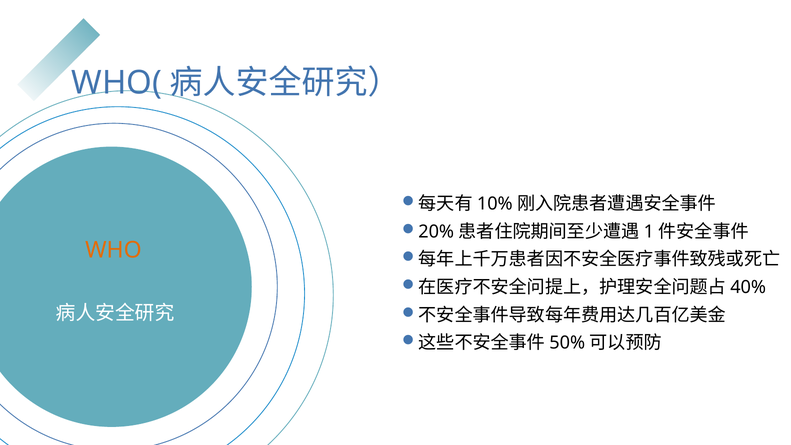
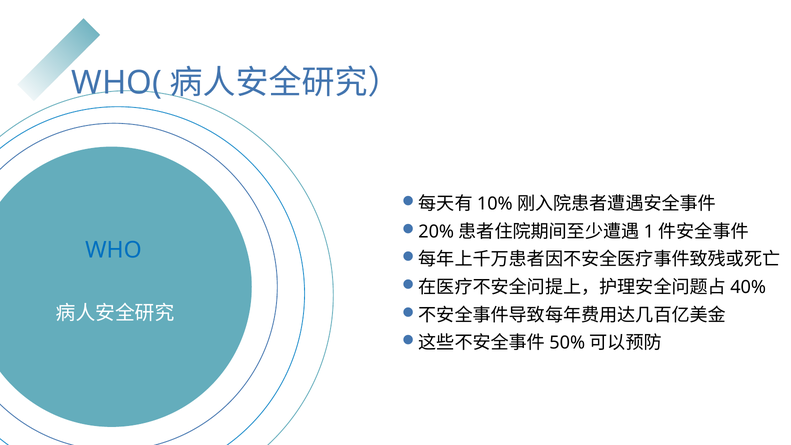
WHO colour: orange -> blue (113, 250)
